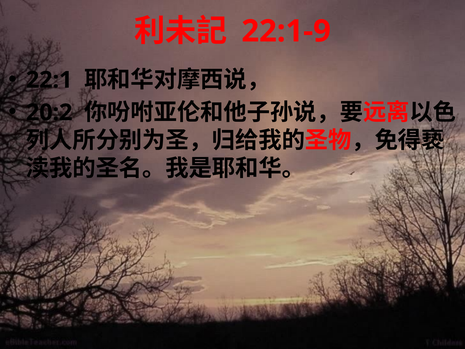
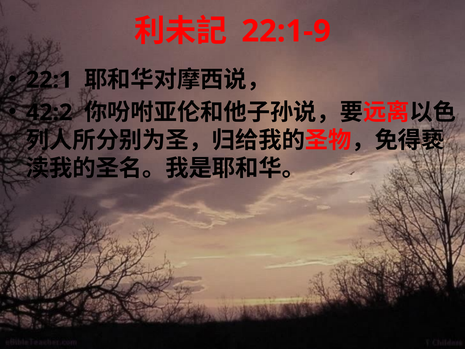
20:2: 20:2 -> 42:2 (49, 112)
